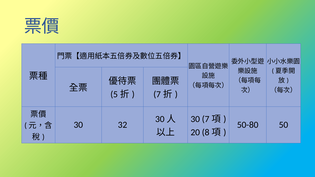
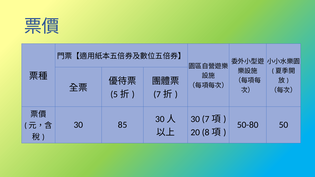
32: 32 -> 85 (123, 125)
